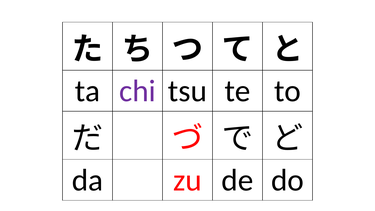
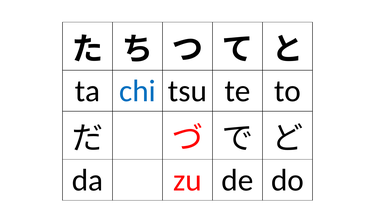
chi colour: purple -> blue (137, 91)
